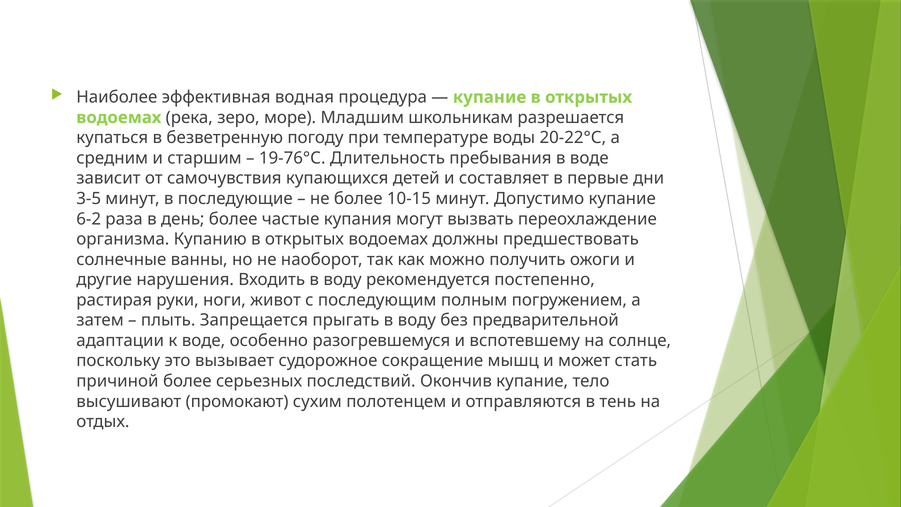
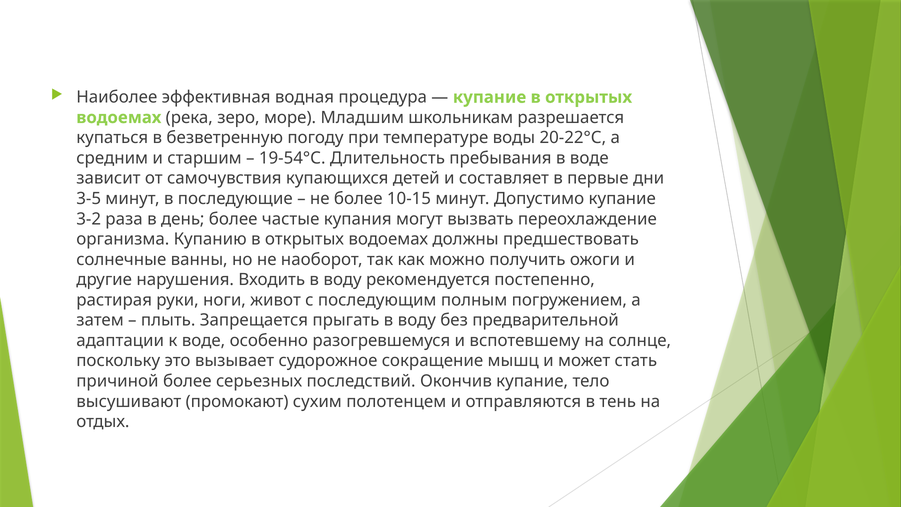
19-76°С: 19-76°С -> 19-54°С (292, 158)
6-2: 6-2 -> 3-2 (89, 219)
